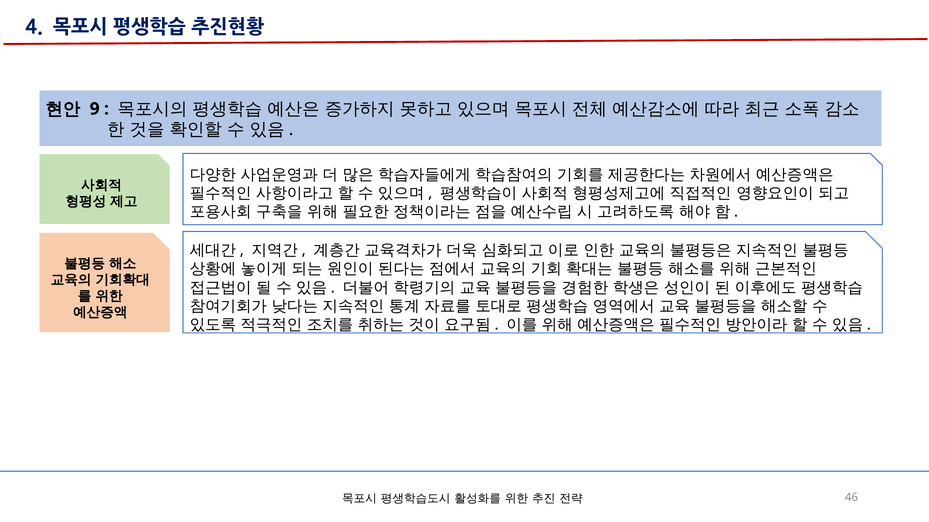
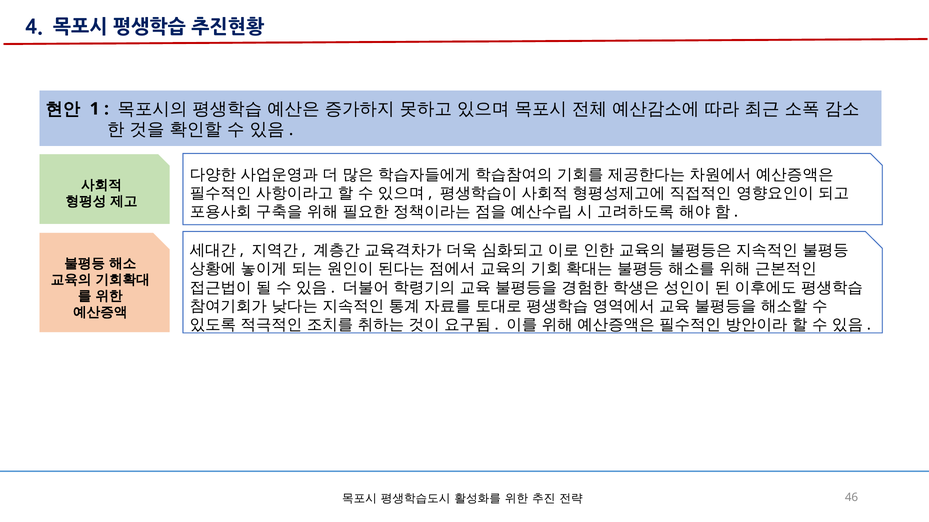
9: 9 -> 1 (95, 109)
